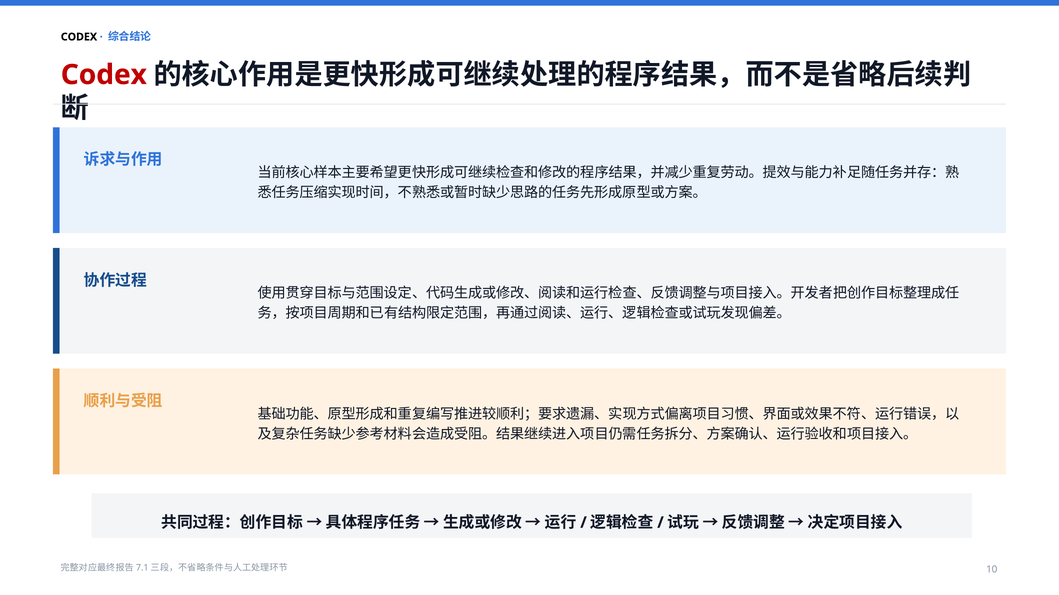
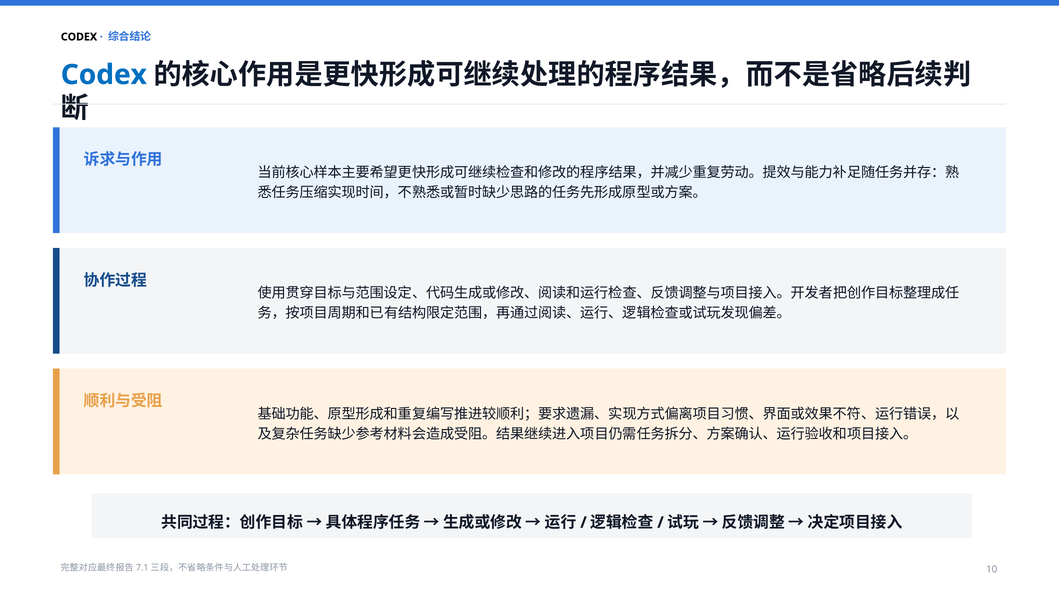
Codex colour: red -> blue (104, 75)
